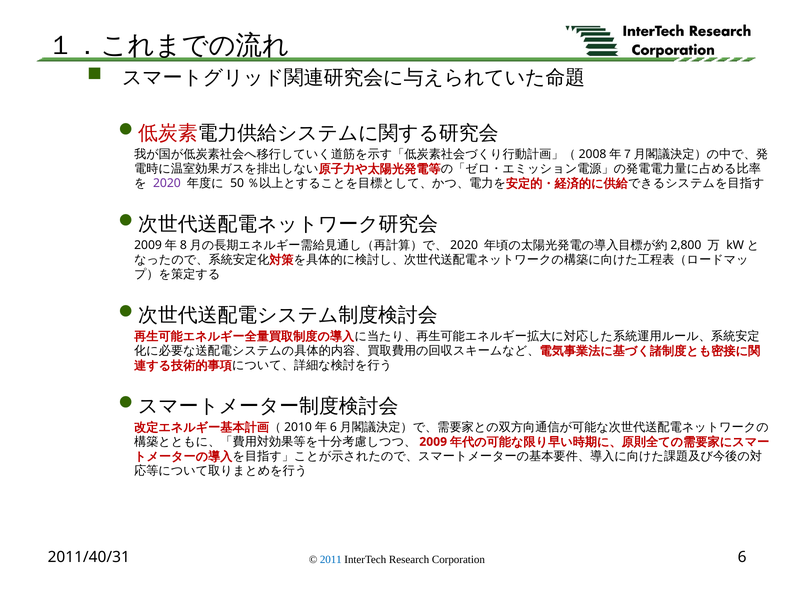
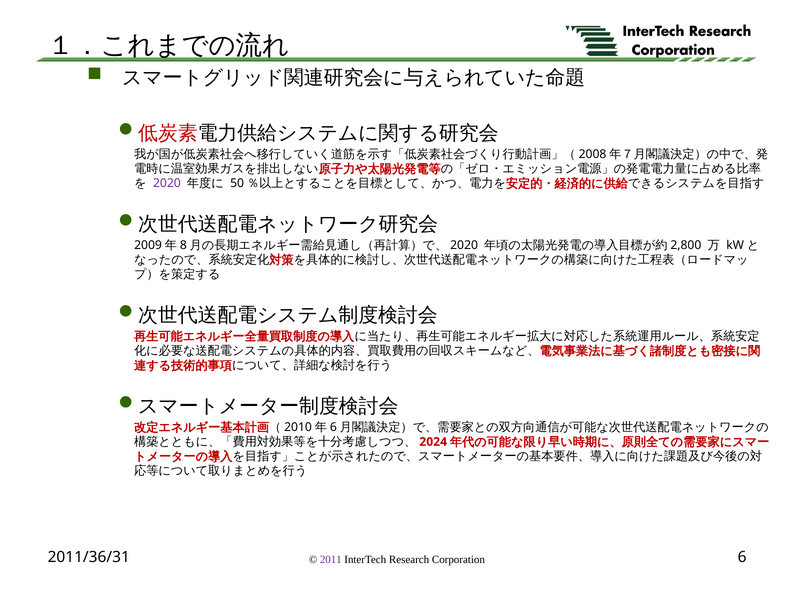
2009: 2009 -> 2024 (433, 441)
2011/40/31: 2011/40/31 -> 2011/36/31 (89, 557)
2011 colour: blue -> purple (331, 559)
